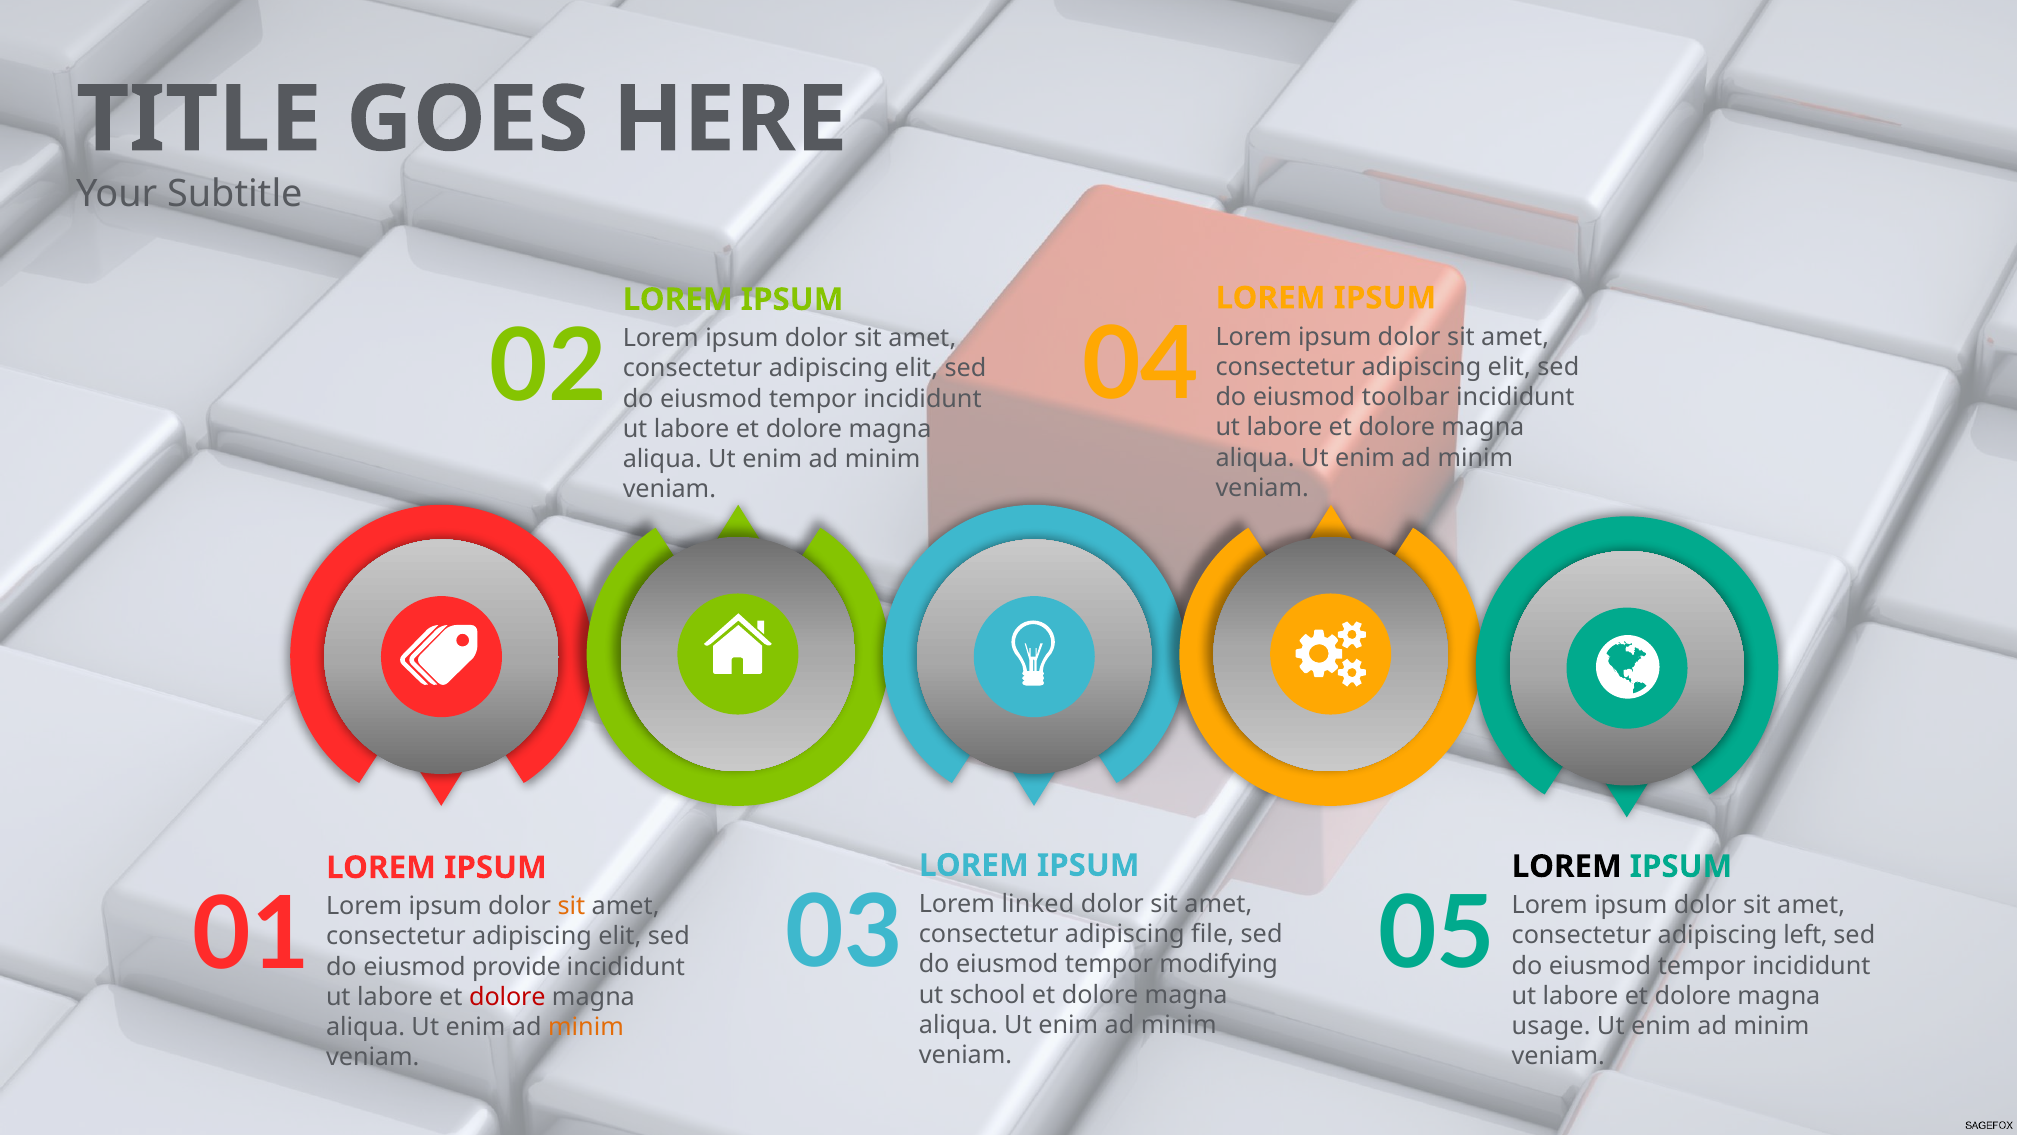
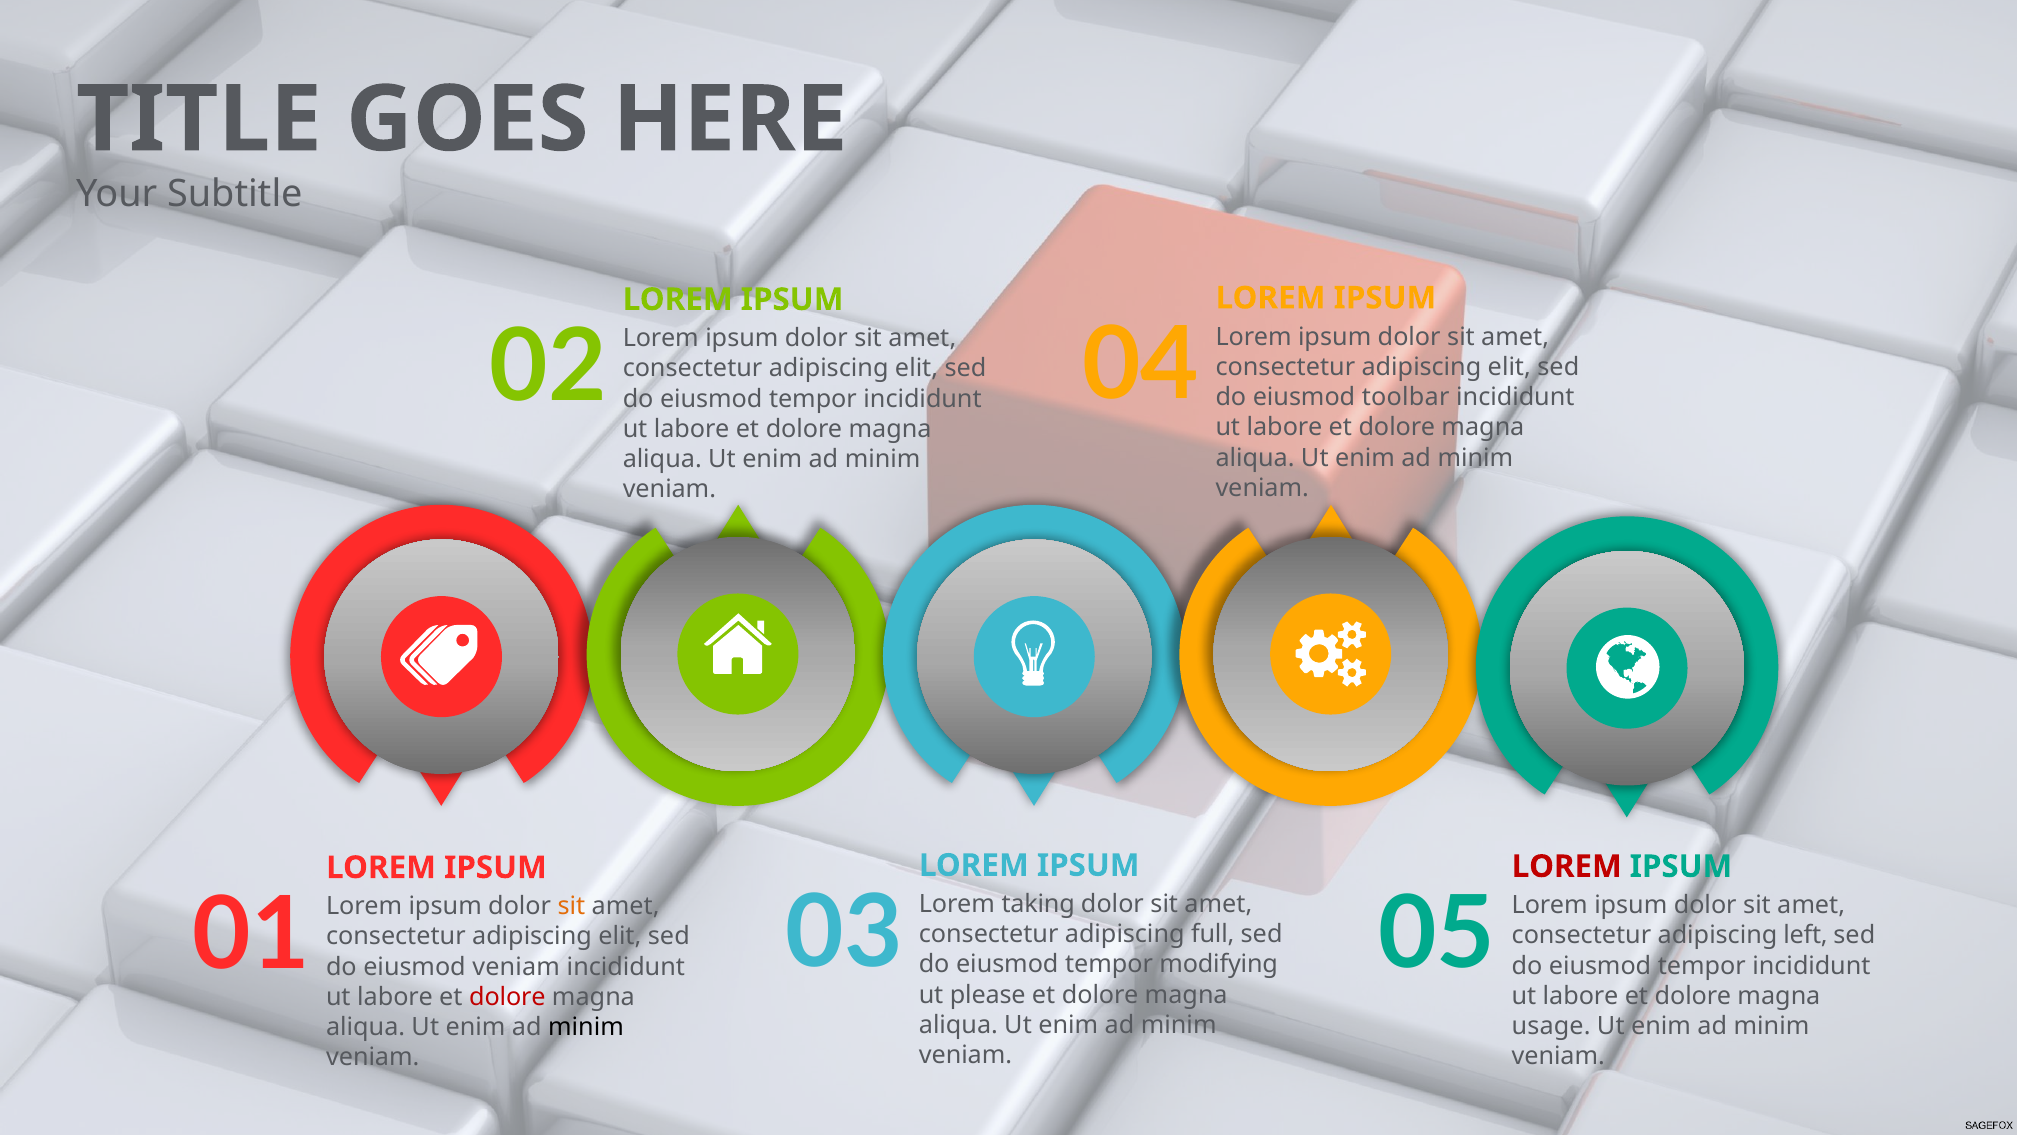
LOREM colour: black -> red (1567, 866)
linked: linked -> taking (1038, 904)
file: file -> full (1213, 934)
eiusmod provide: provide -> veniam (516, 966)
school: school -> please (988, 994)
minim colour: orange -> black (586, 1027)
